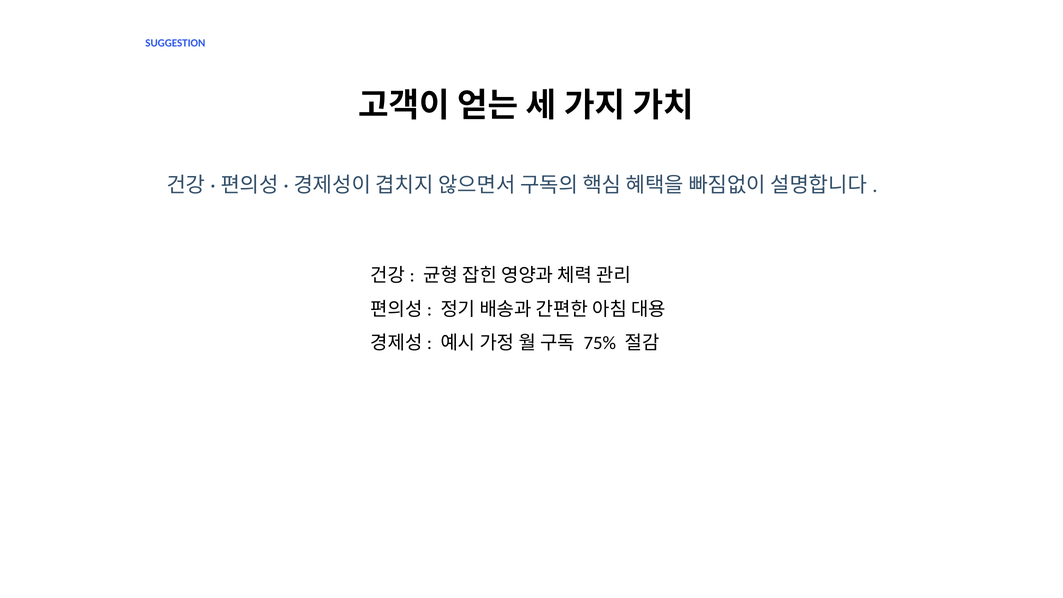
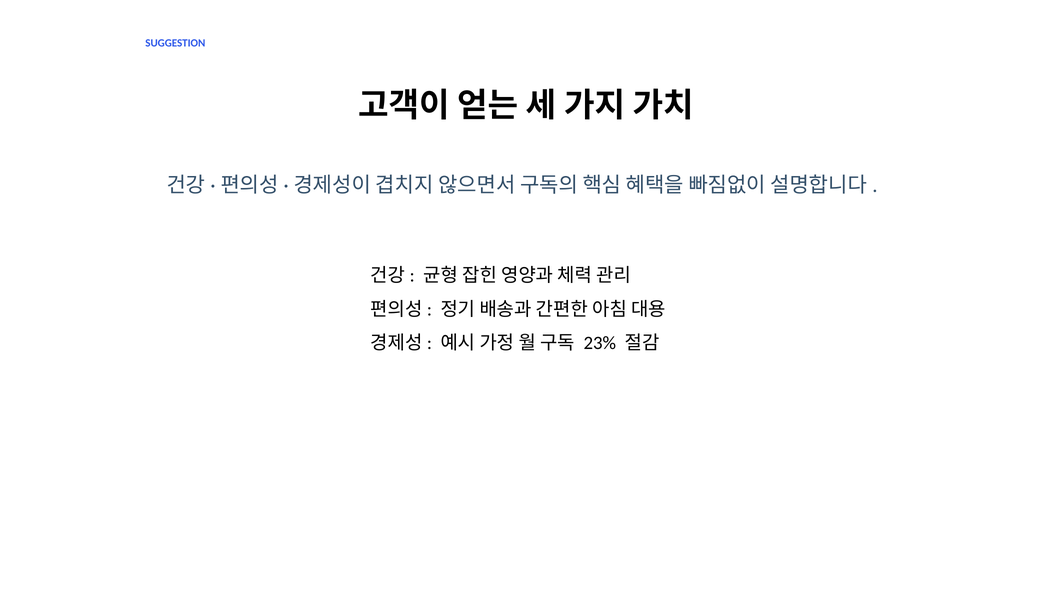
75%: 75% -> 23% (600, 343)
